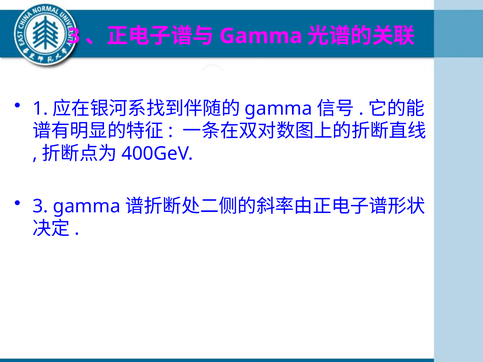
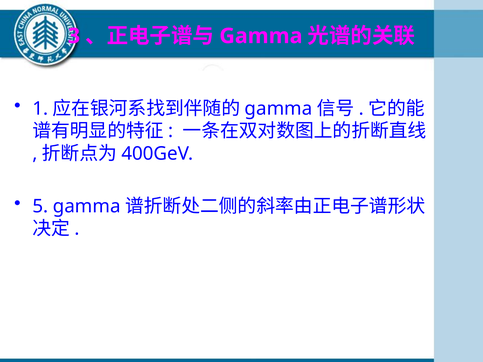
3: 3 -> 5 (40, 206)
